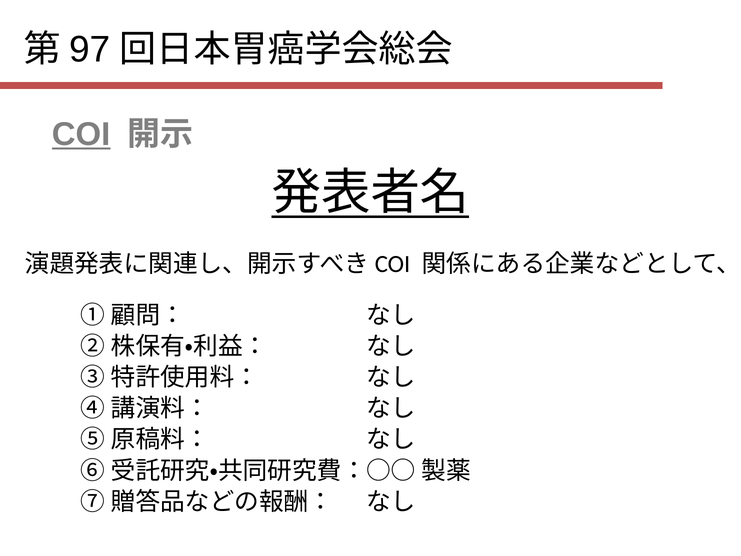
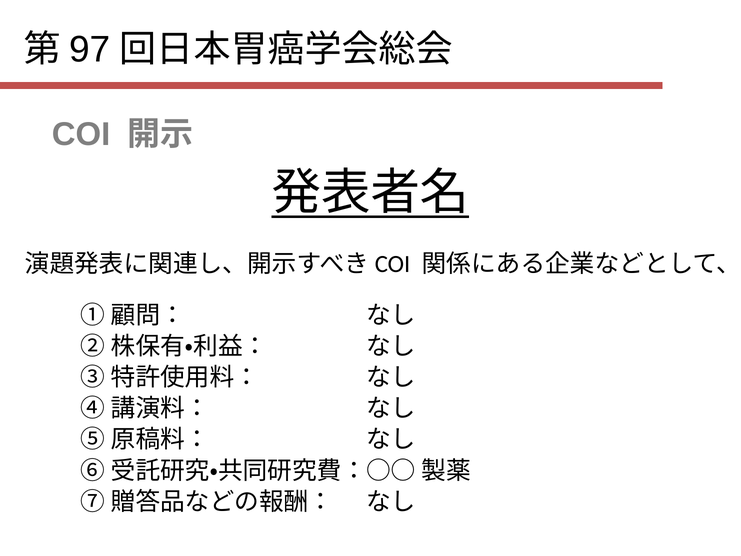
COI underline: present -> none (81, 134)
